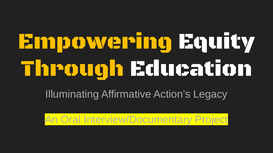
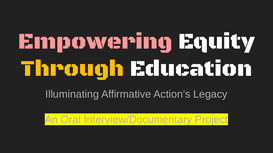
Empowering colour: yellow -> pink (95, 41)
